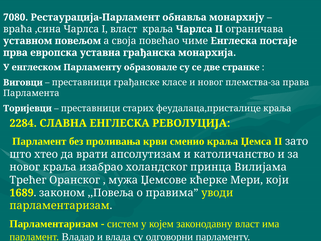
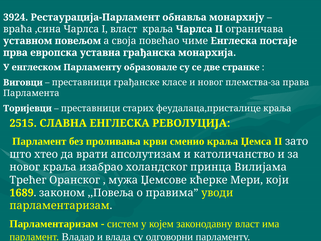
7080: 7080 -> 3924 (16, 17)
2284: 2284 -> 2515 (23, 123)
